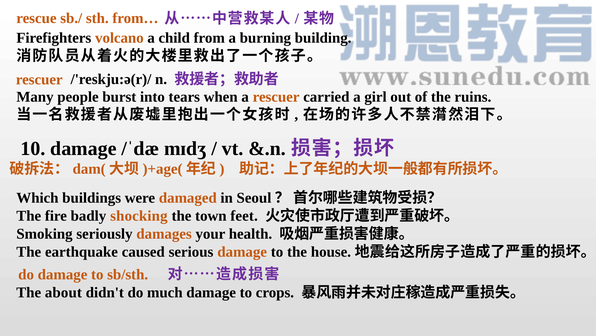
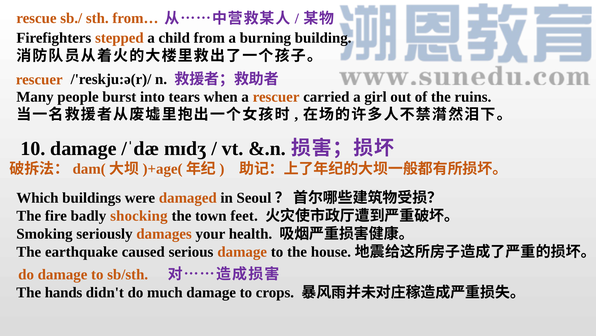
volcano: volcano -> stepped (119, 38)
about: about -> hands (64, 292)
